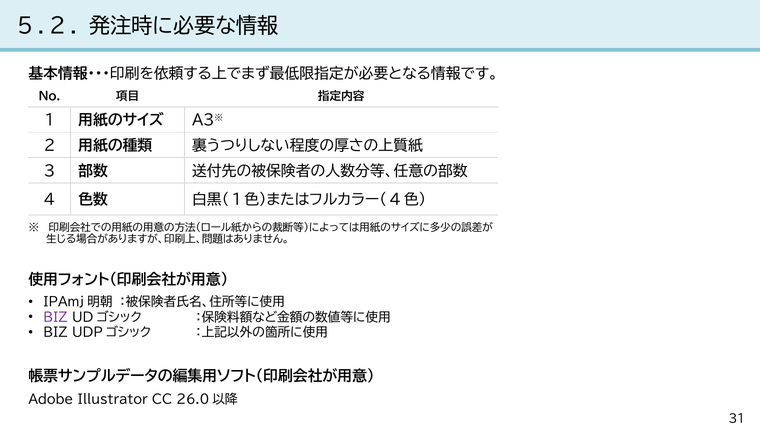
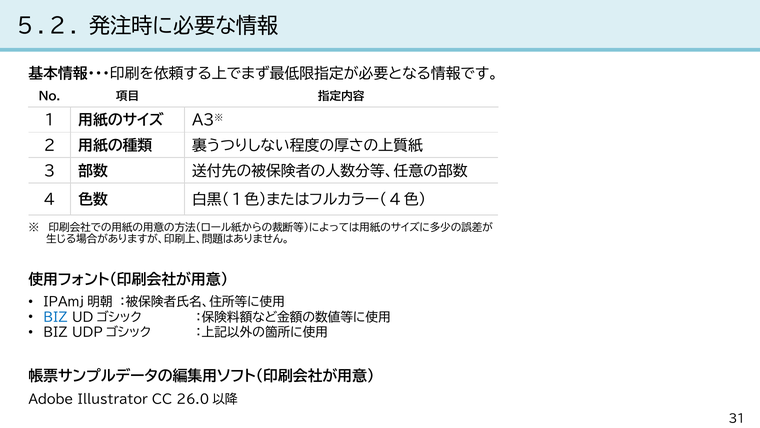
BIZ colour: purple -> blue (56, 317)
